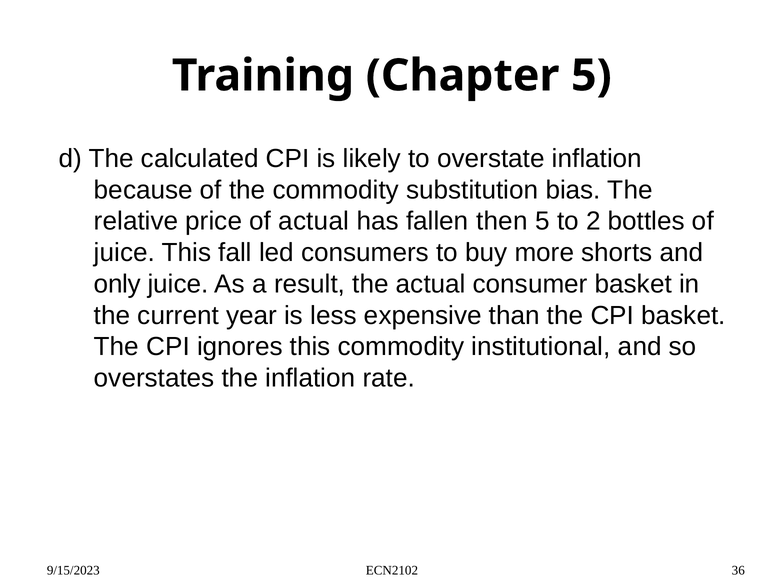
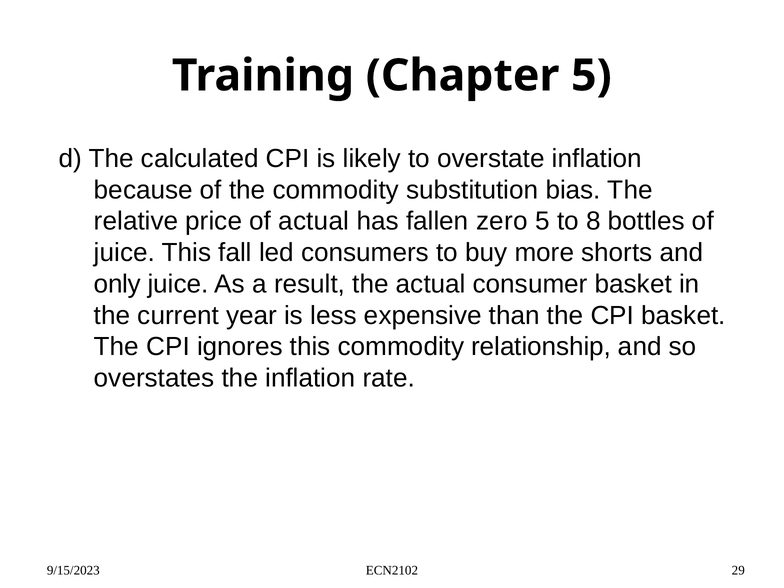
then: then -> zero (502, 221)
2: 2 -> 8 (593, 221)
institutional: institutional -> relationship (541, 347)
36: 36 -> 29 (738, 571)
